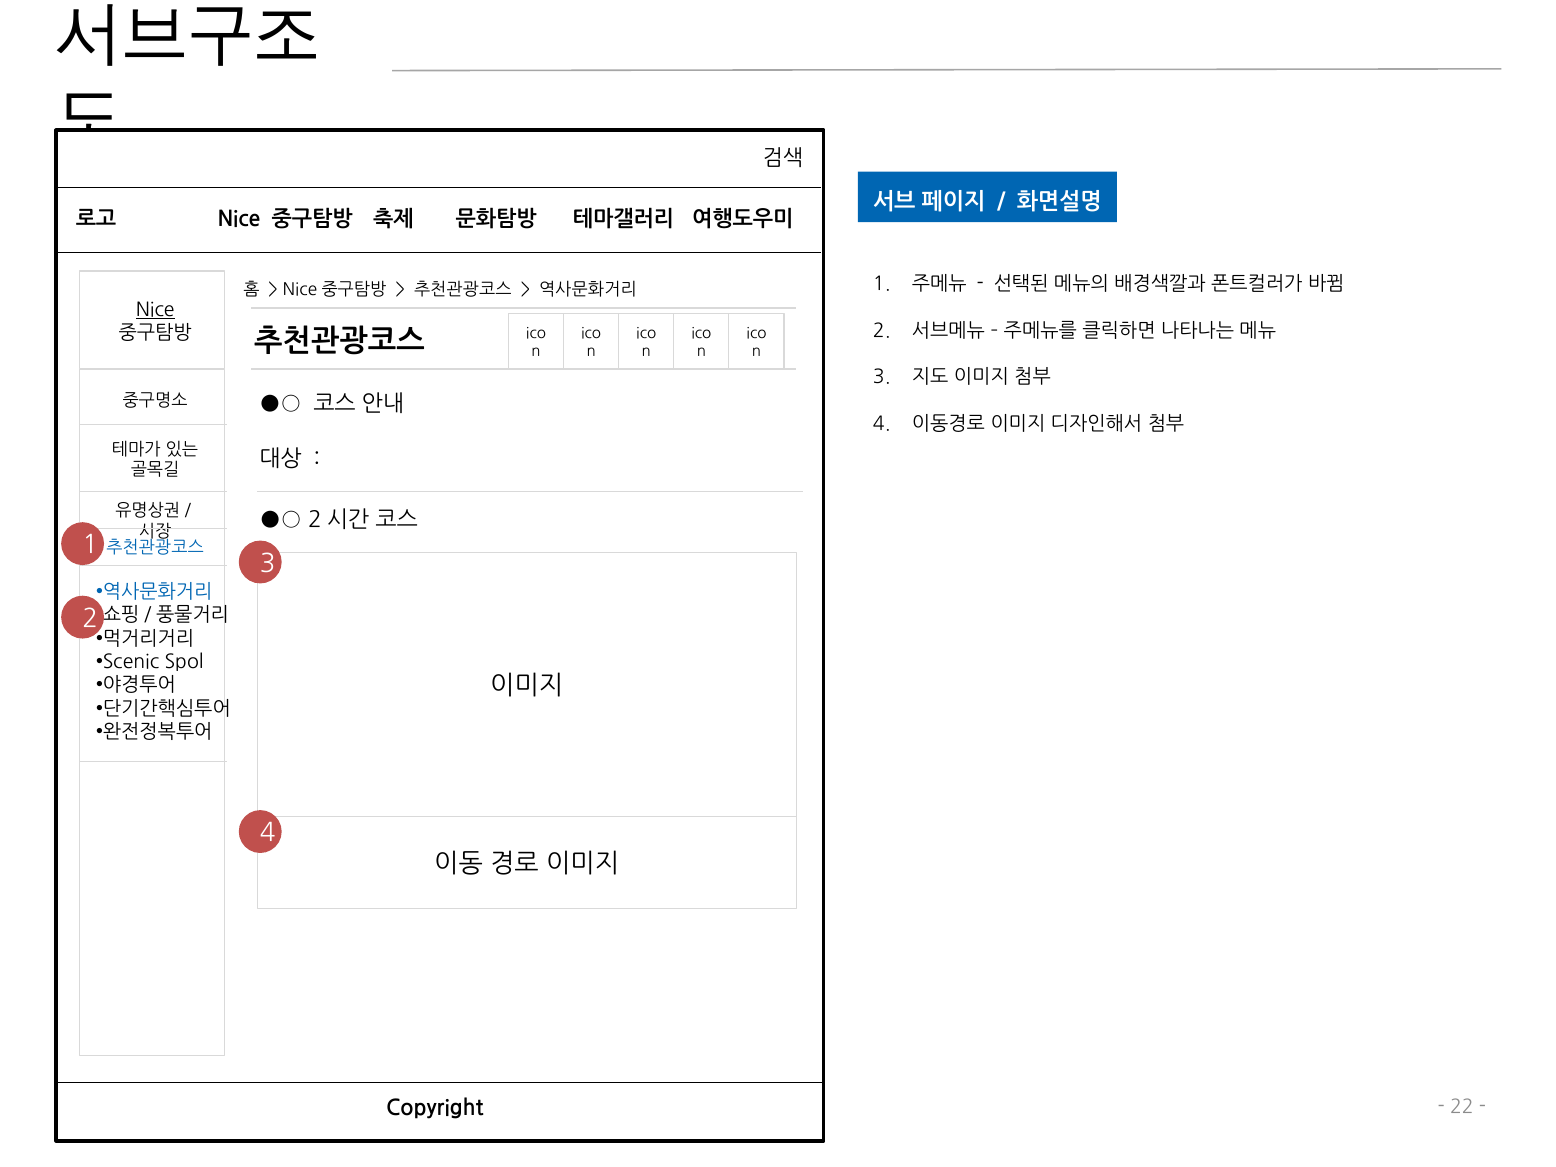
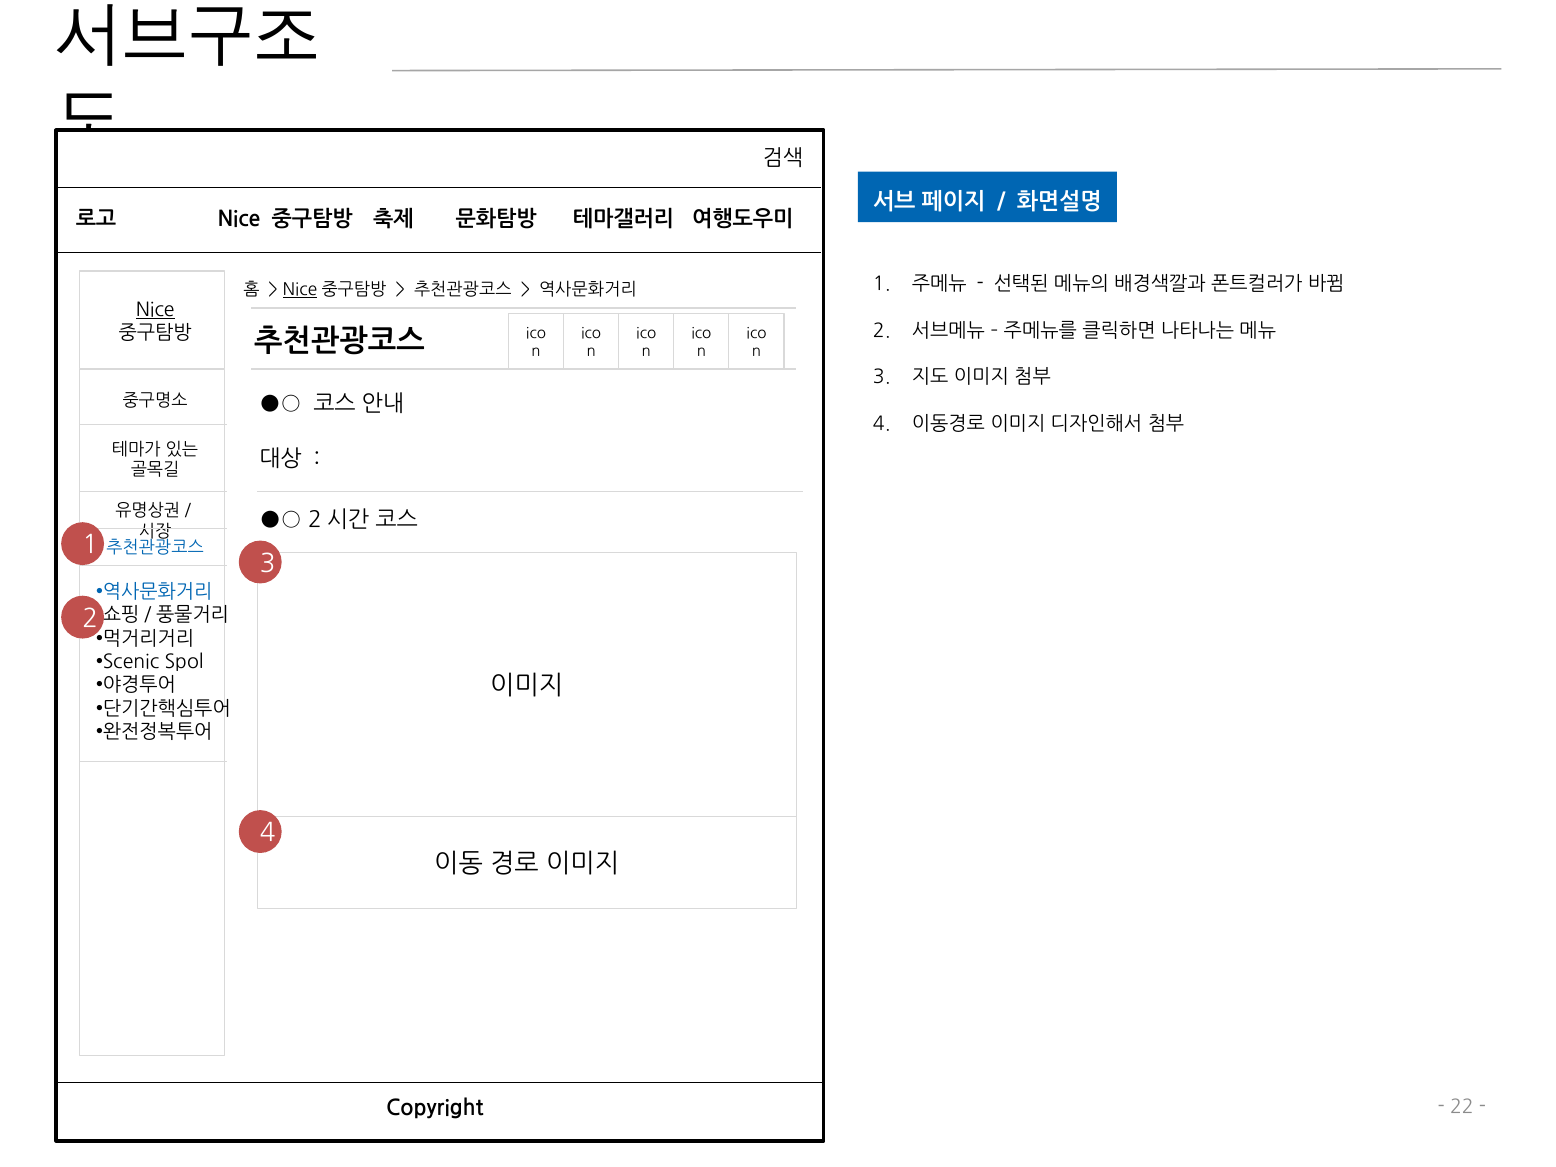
Nice underline: none -> present (300, 290)
